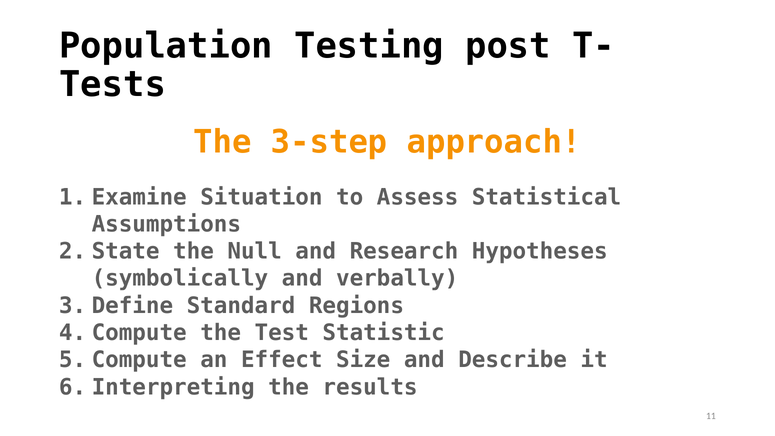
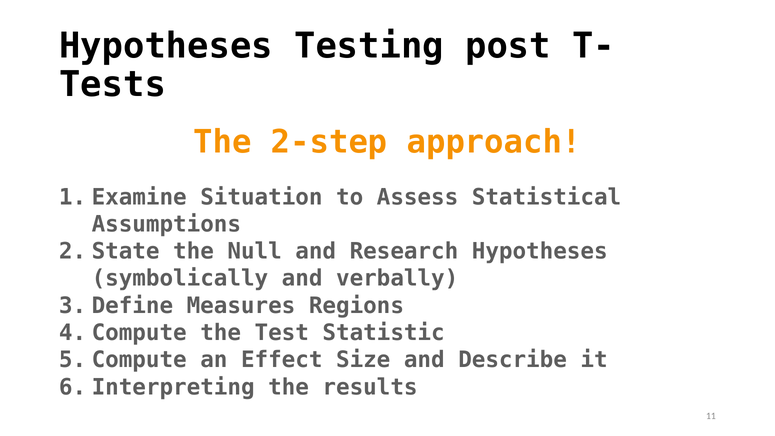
Population: Population -> Hypotheses (166, 46)
3-step: 3-step -> 2-step (329, 142)
Standard: Standard -> Measures (241, 306)
